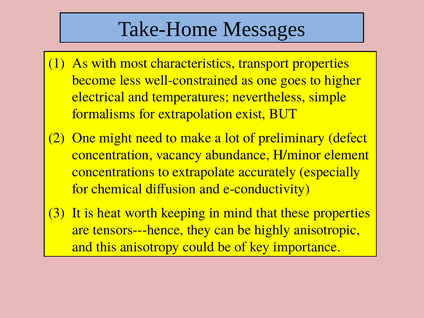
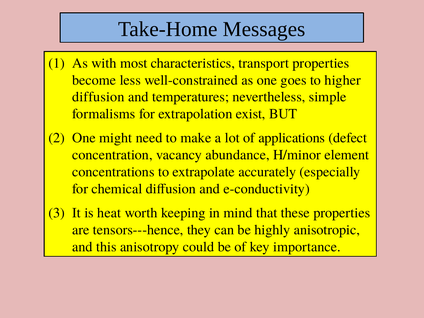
electrical: electrical -> diffusion (98, 97)
preliminary: preliminary -> applications (292, 138)
